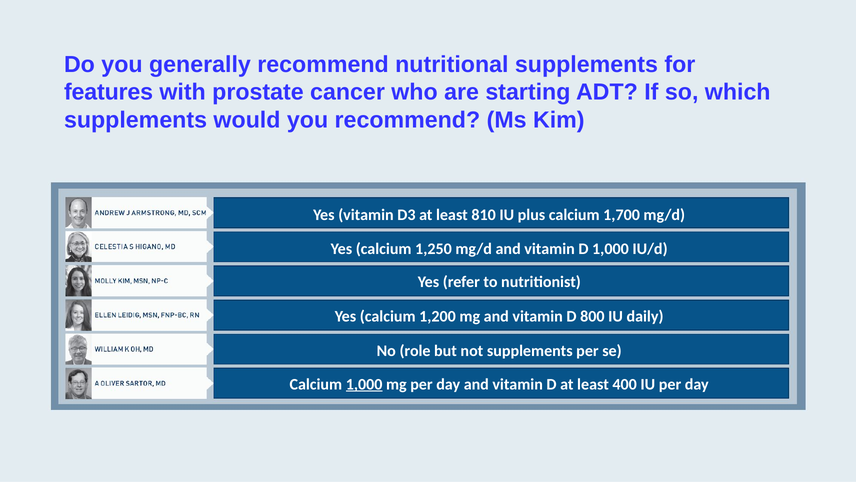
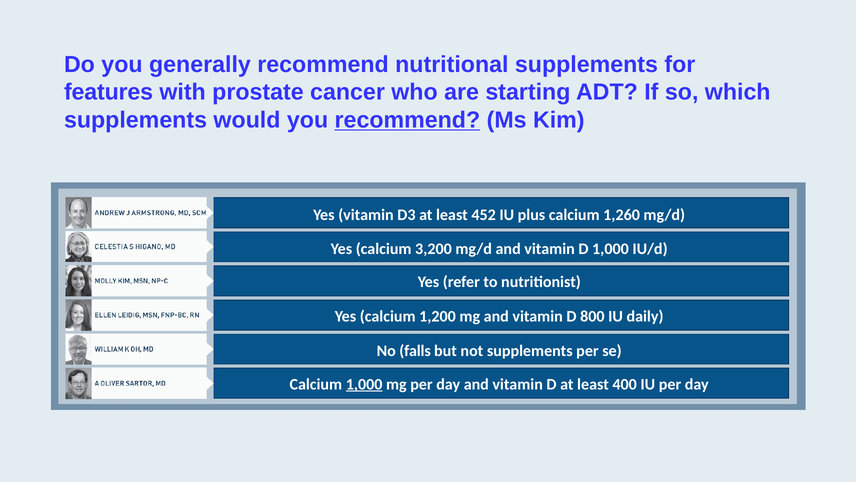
recommend underline: none -> present (407, 120)
810: 810 -> 452 (484, 215)
1,700: 1,700 -> 1,260 (622, 215)
1,250: 1,250 -> 3,200 (433, 249)
role: role -> falls (415, 350)
